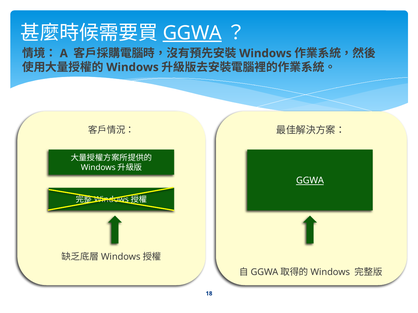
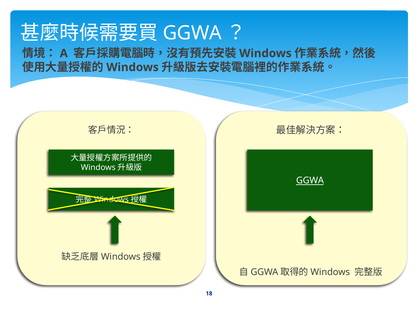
GGWA underline: present -> none (192, 33)
